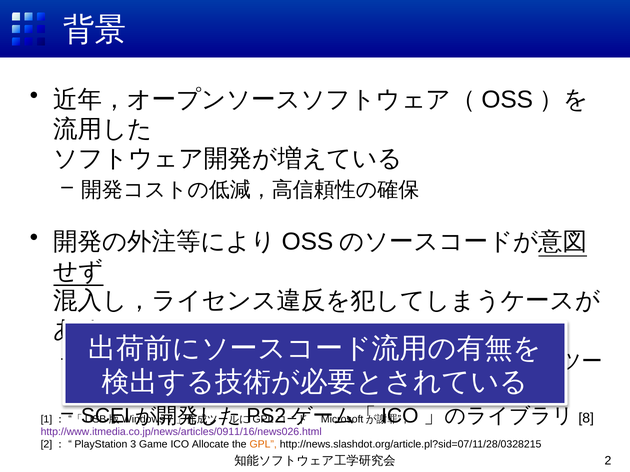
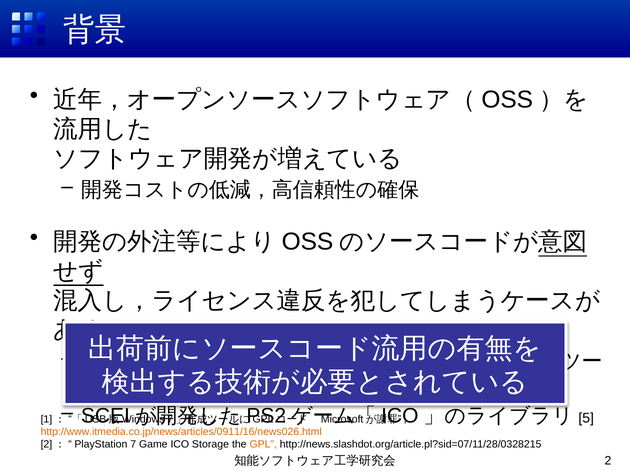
8: 8 -> 5 (586, 418)
http://www.itmedia.co.jp/news/articles/0911/16/news026.html colour: purple -> orange (181, 432)
PlayStation 3: 3 -> 7 (133, 445)
Allocate: Allocate -> Storage (211, 445)
